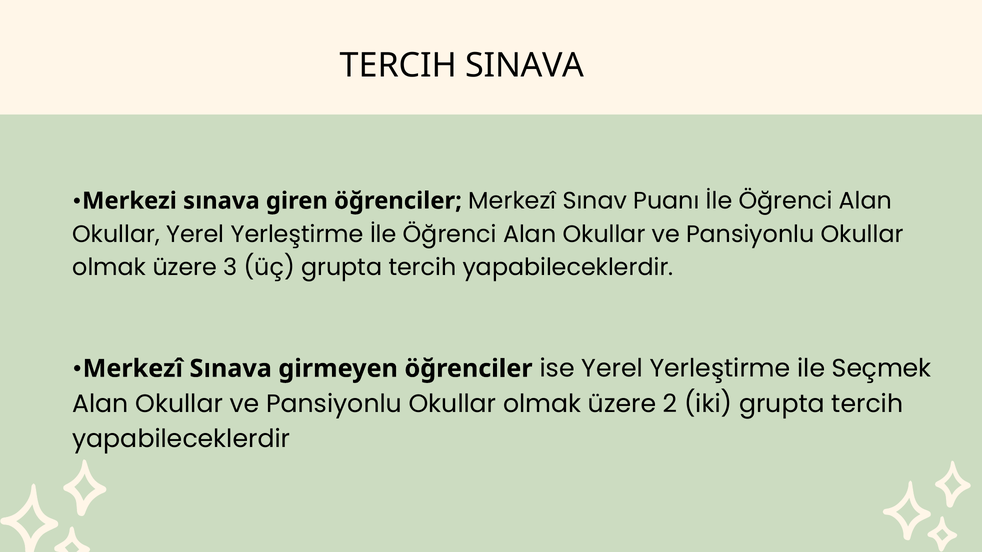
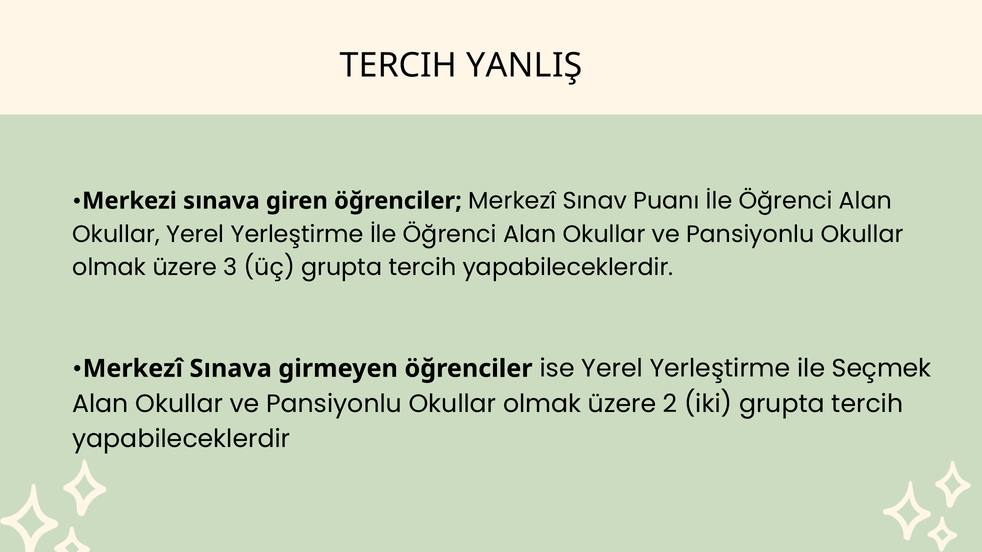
SINAVA: SINAVA -> YANLIŞ (524, 66)
